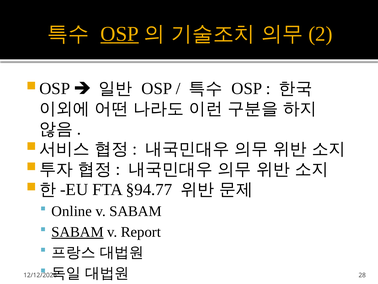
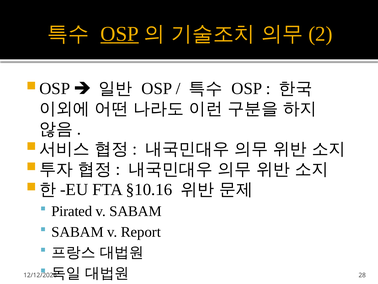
§94.77: §94.77 -> §10.16 (149, 189)
Online: Online -> Pirated (72, 211)
SABAM underline: present -> none (78, 232)
